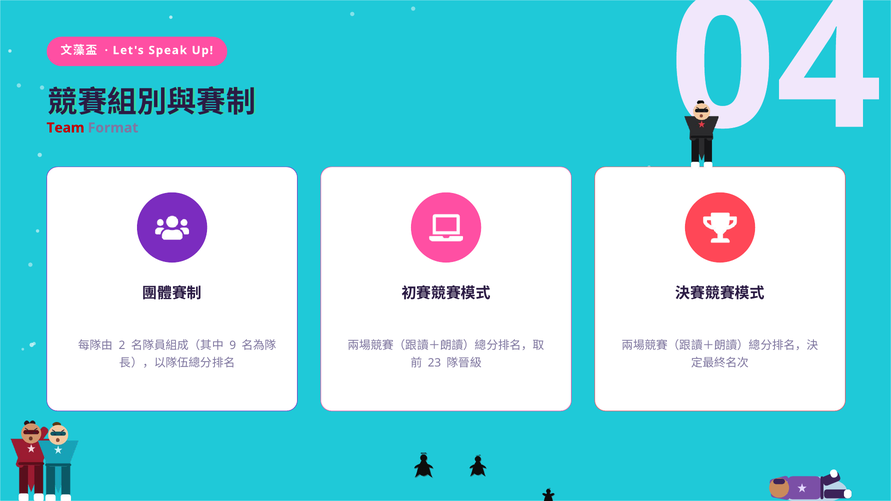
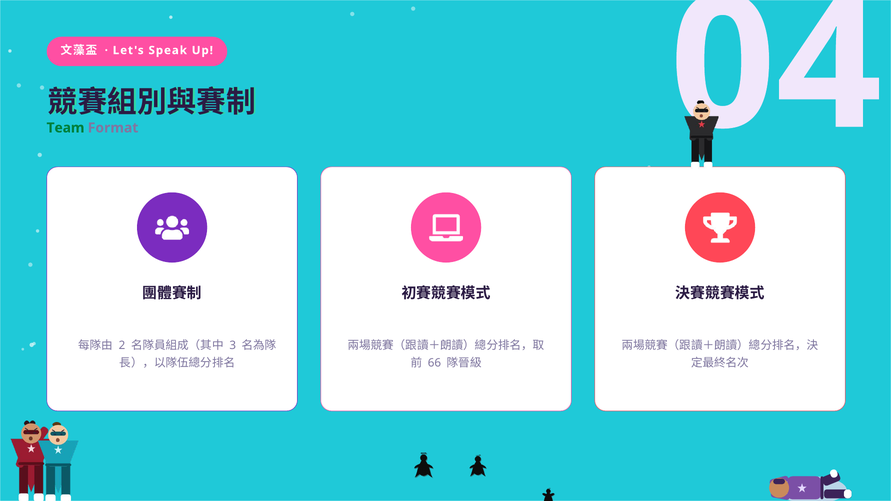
Team colour: red -> green (65, 128)
9: 9 -> 3 (233, 346)
23: 23 -> 66 (434, 363)
